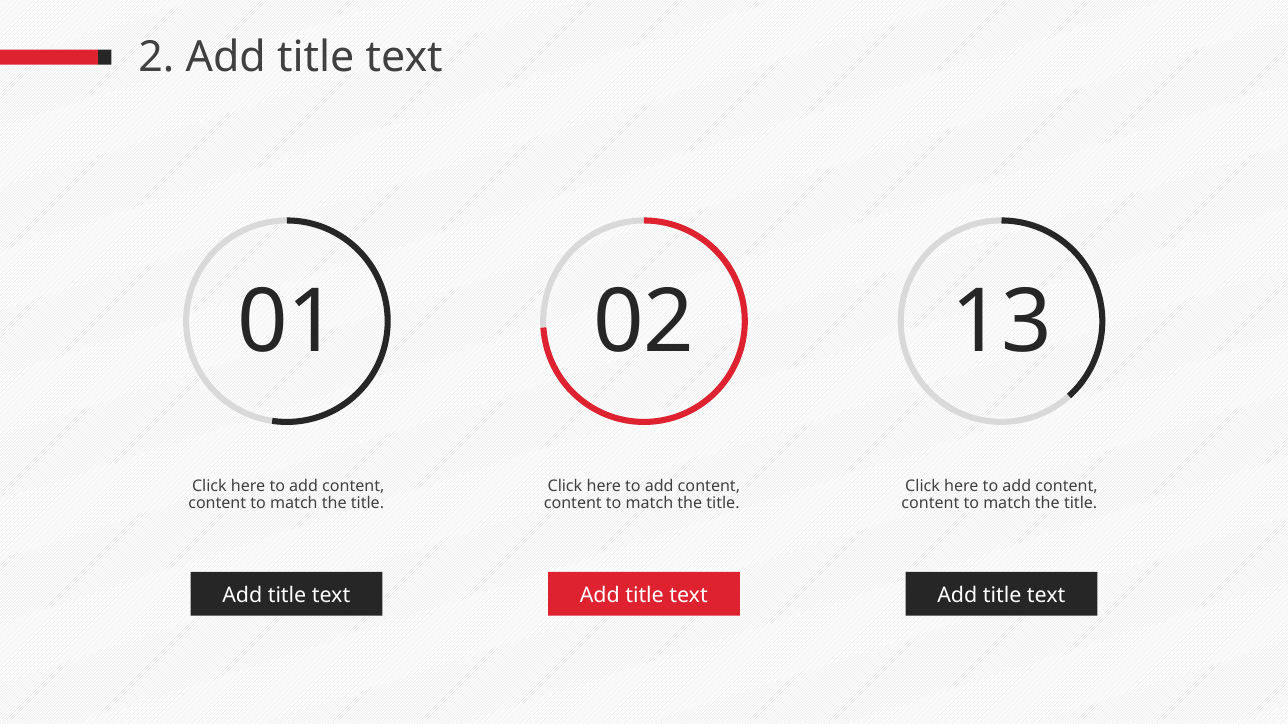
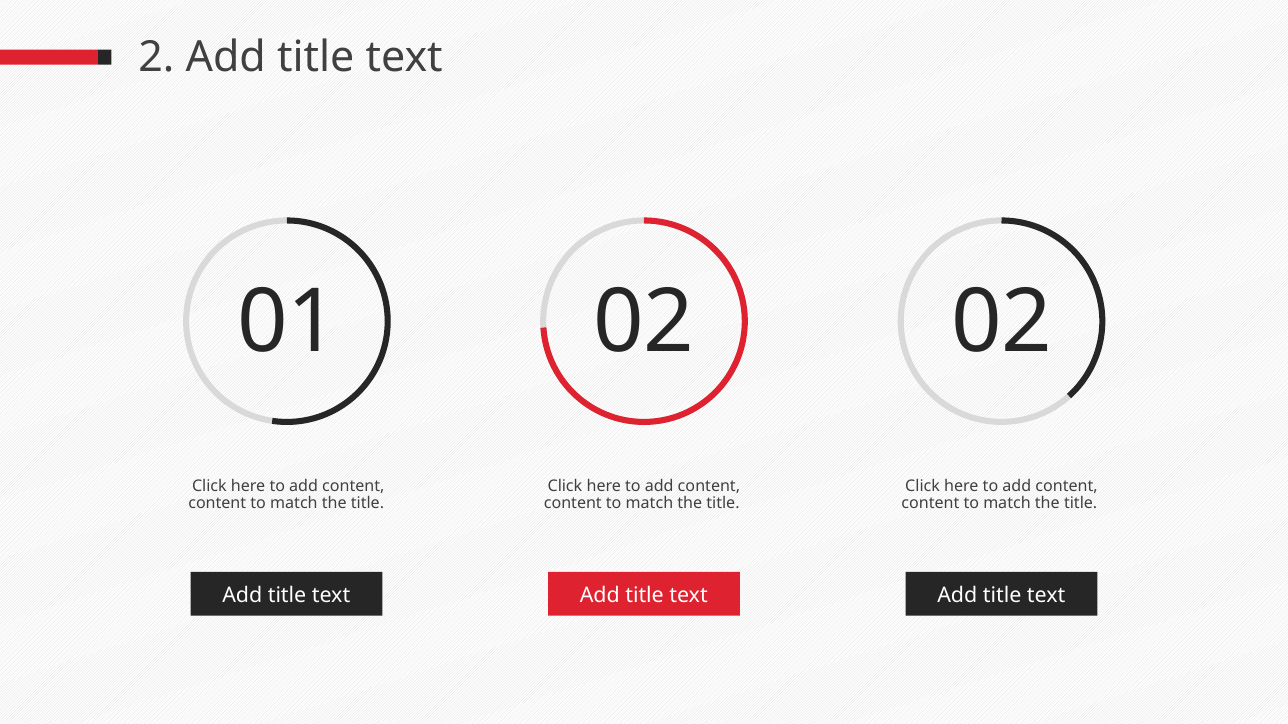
02 13: 13 -> 02 (1002, 323)
